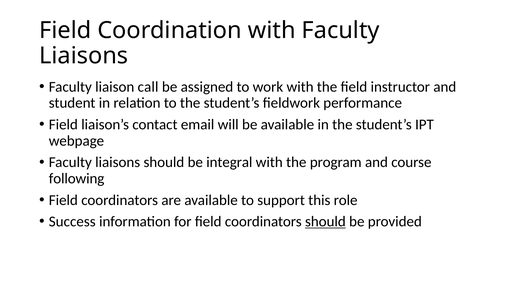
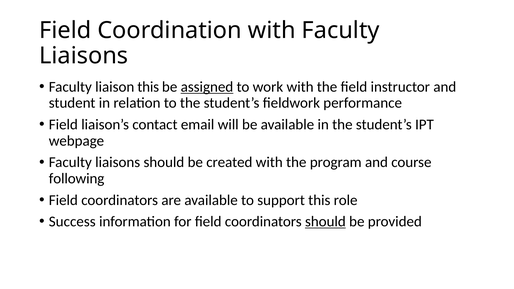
liaison call: call -> this (148, 87)
assigned underline: none -> present (207, 87)
integral: integral -> created (229, 162)
